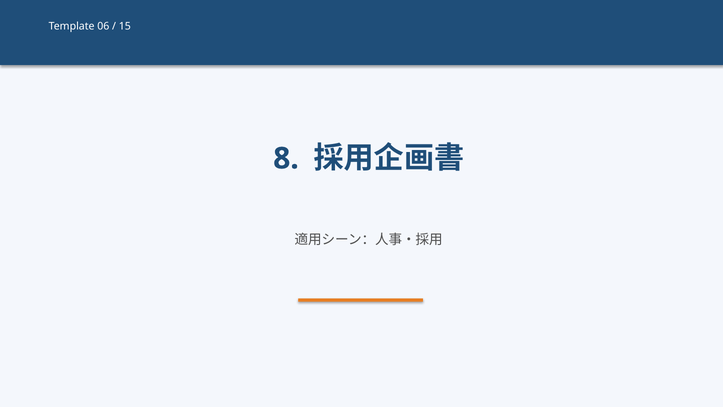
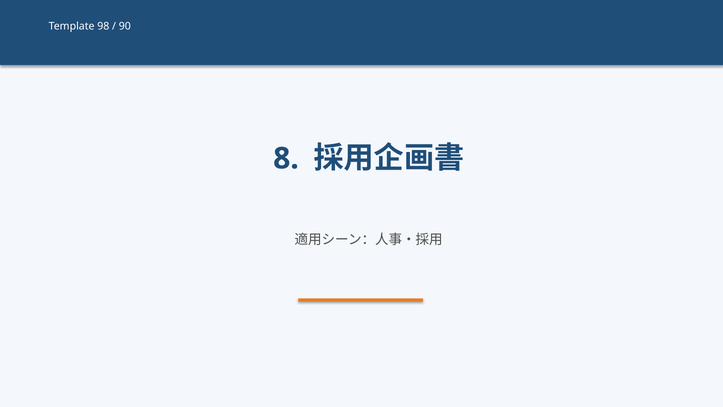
06: 06 -> 98 (103, 26)
15: 15 -> 90 (125, 26)
